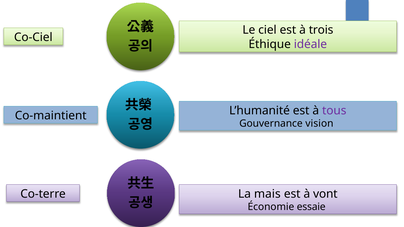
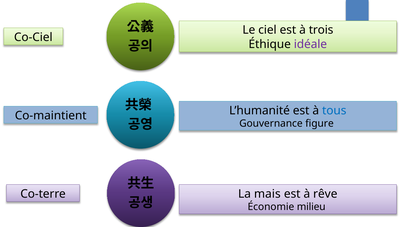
tous colour: purple -> blue (334, 111)
vision: vision -> figure (319, 124)
vont: vont -> rêve (325, 194)
essaie: essaie -> milieu (311, 207)
